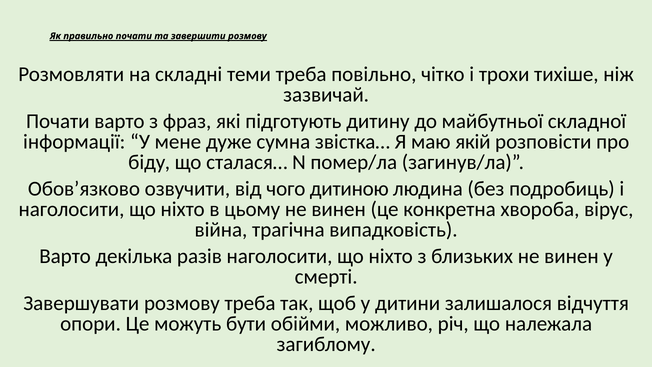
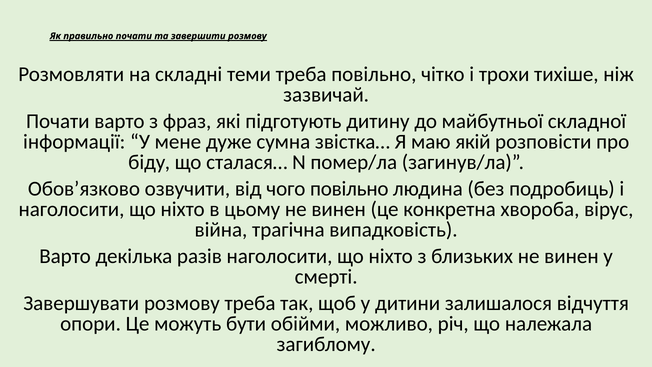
чого дитиною: дитиною -> повільно (349, 189)
